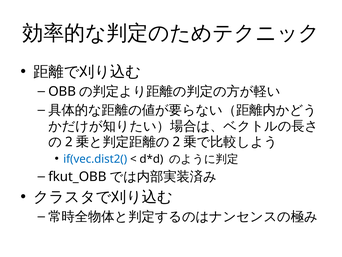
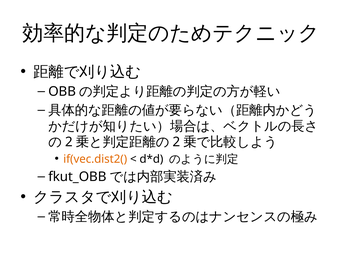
if(vec.dist2( colour: blue -> orange (95, 159)
